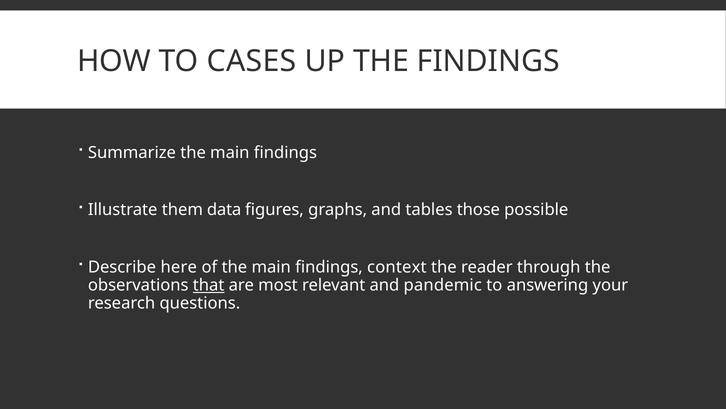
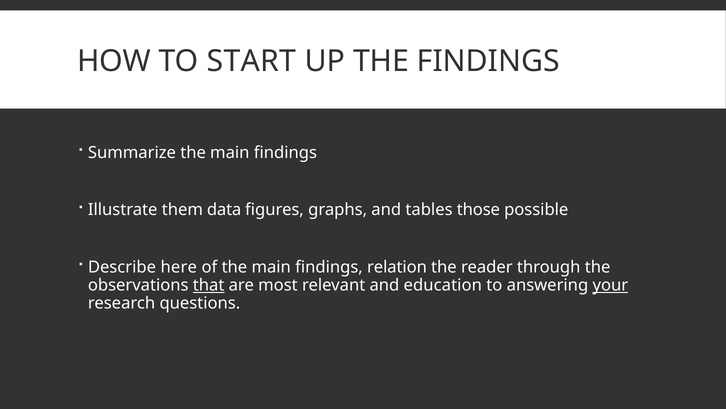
CASES: CASES -> START (252, 61)
context: context -> relation (397, 267)
pandemic: pandemic -> education (443, 285)
your underline: none -> present (610, 285)
